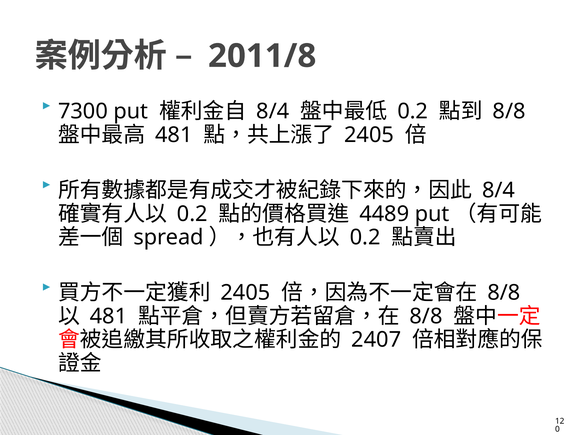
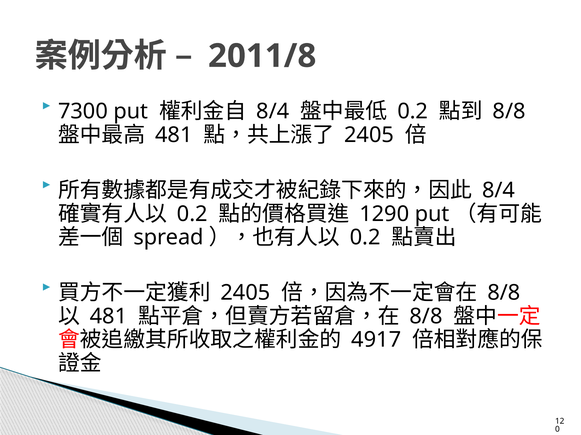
4489: 4489 -> 1290 (384, 214)
2407: 2407 -> 4917 (376, 340)
